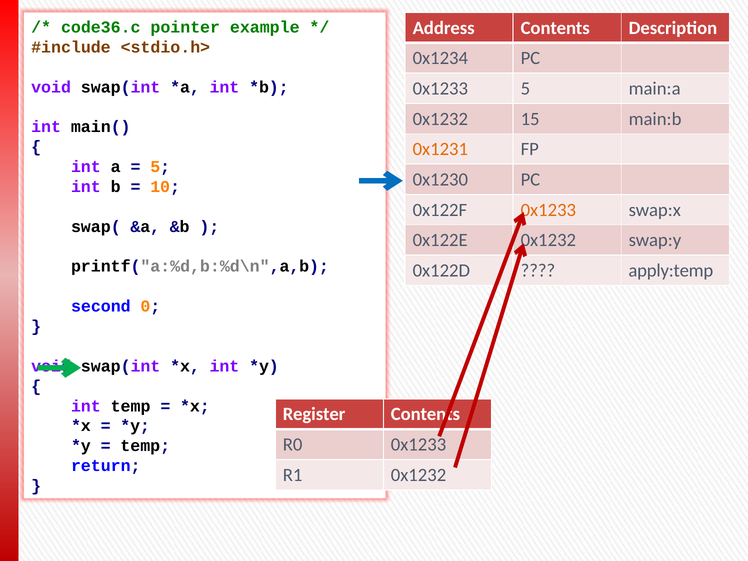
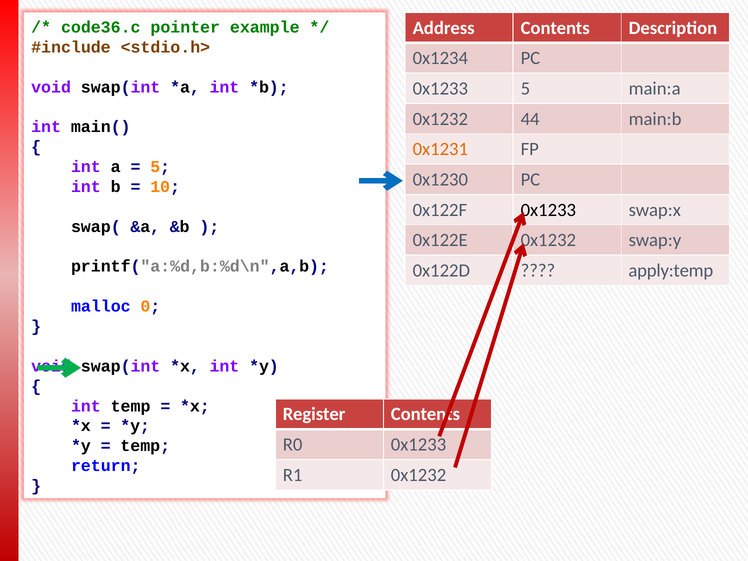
15: 15 -> 44 (530, 119)
0x1233 colour: orange -> black (548, 210)
second: second -> malloc (101, 306)
